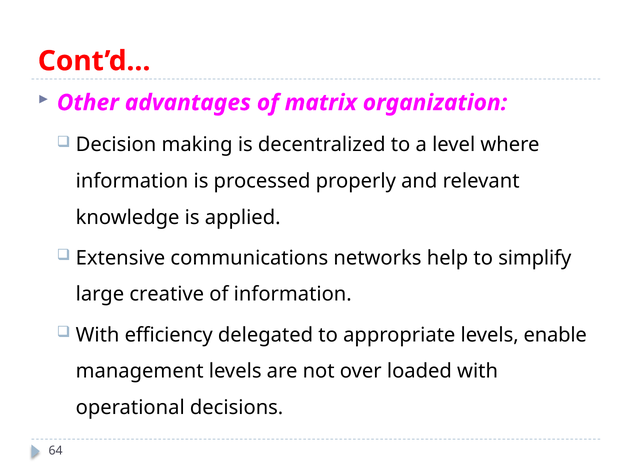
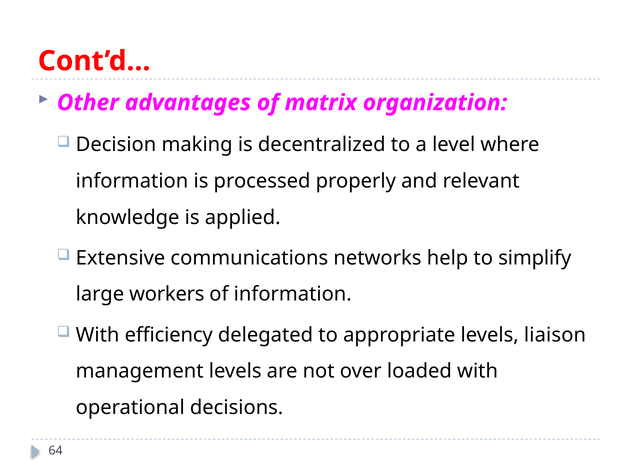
creative: creative -> workers (167, 294)
enable: enable -> liaison (555, 335)
